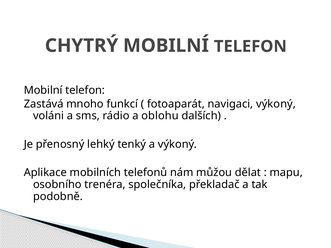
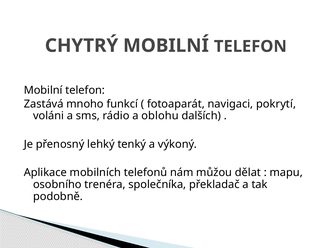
navigaci výkoný: výkoný -> pokrytí (276, 104)
